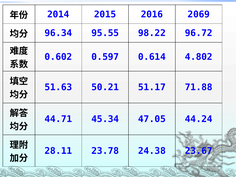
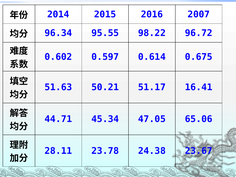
2069: 2069 -> 2007 (199, 14)
4.802: 4.802 -> 0.675 (199, 57)
71.88: 71.88 -> 16.41 (199, 87)
44.24: 44.24 -> 65.06 (199, 119)
